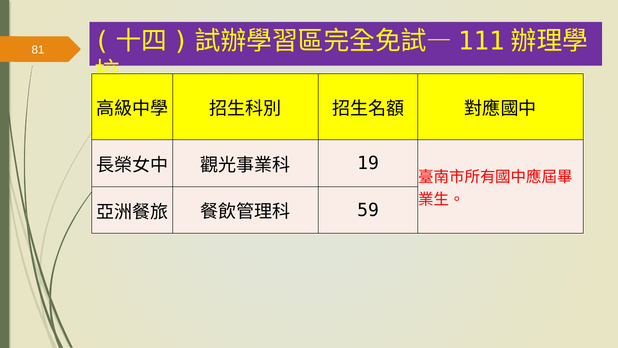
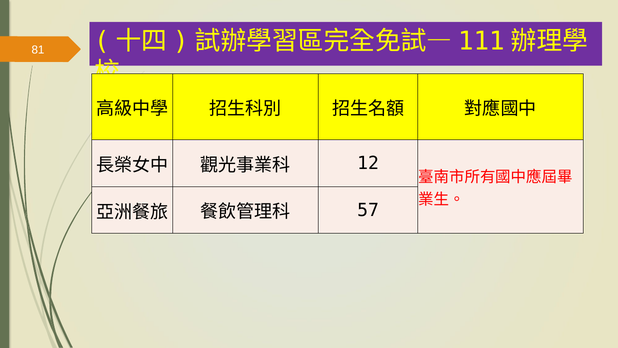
19: 19 -> 12 (368, 163)
59: 59 -> 57 (368, 210)
